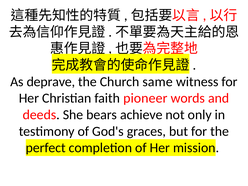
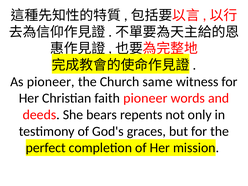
As deprave: deprave -> pioneer (51, 82)
achieve: achieve -> repents (141, 115)
